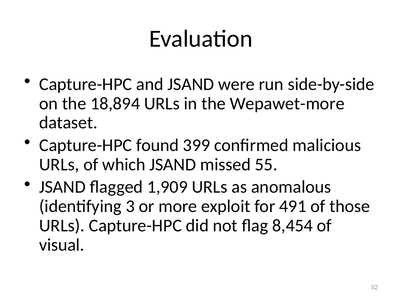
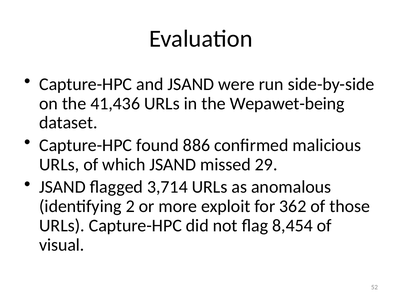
18,894: 18,894 -> 41,436 (115, 104)
Wepawet-more: Wepawet-more -> Wepawet-being (287, 104)
399: 399 -> 886 (197, 145)
55: 55 -> 29 (266, 165)
1,909: 1,909 -> 3,714 (167, 187)
3: 3 -> 2 (130, 207)
491: 491 -> 362 (293, 207)
